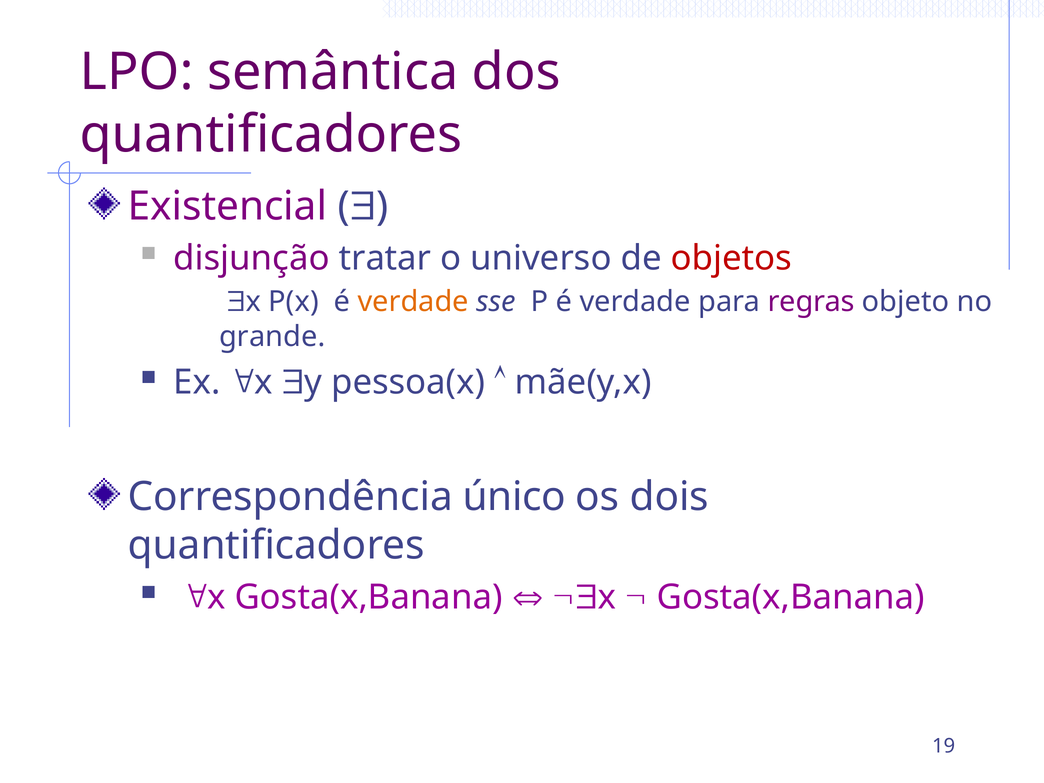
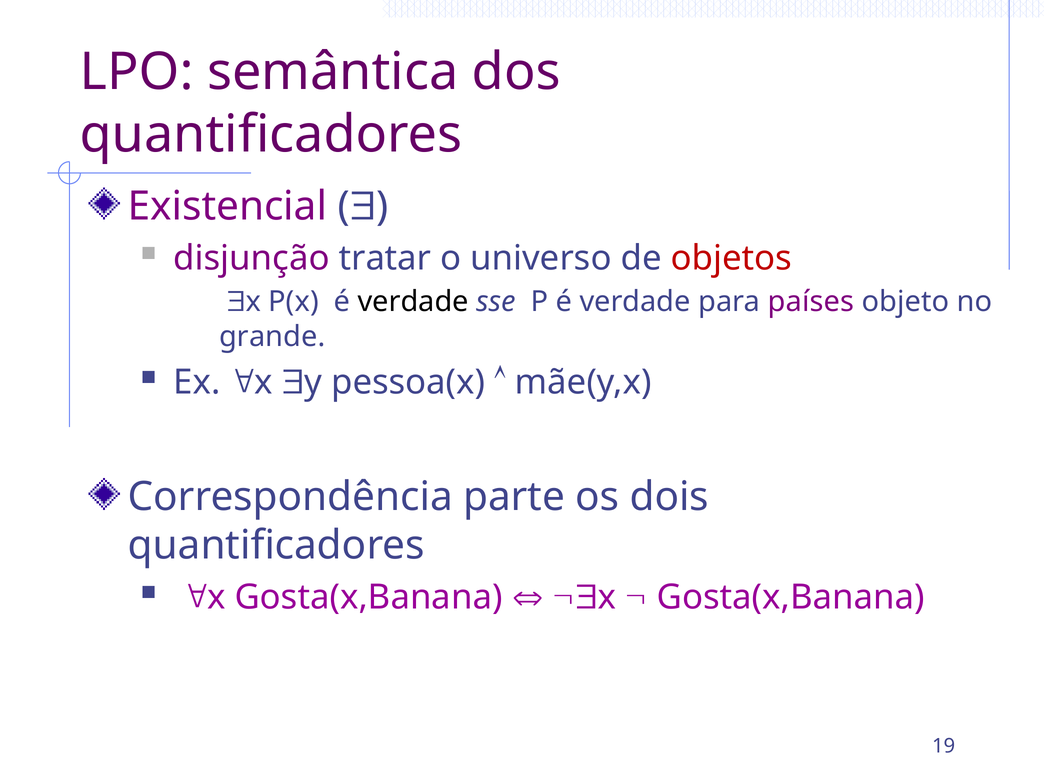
verdade colour: orange -> black (413, 302)
regras: regras -> países (811, 302)
único: único -> parte (514, 497)
